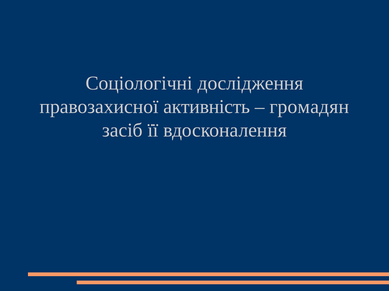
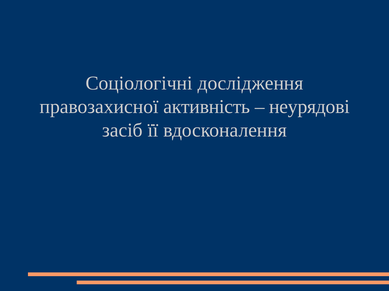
громадян: громадян -> неурядові (309, 107)
